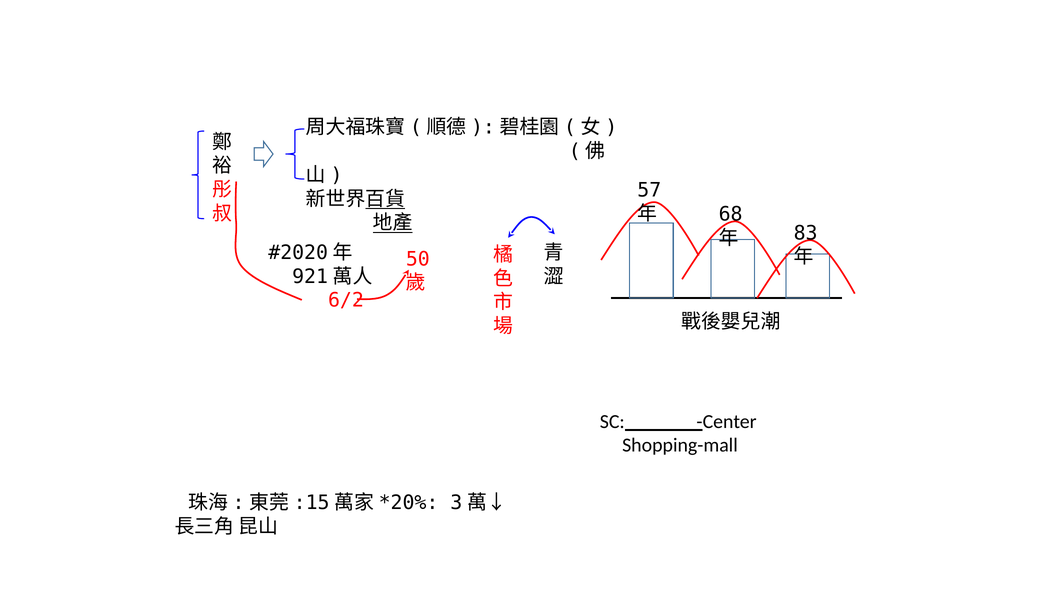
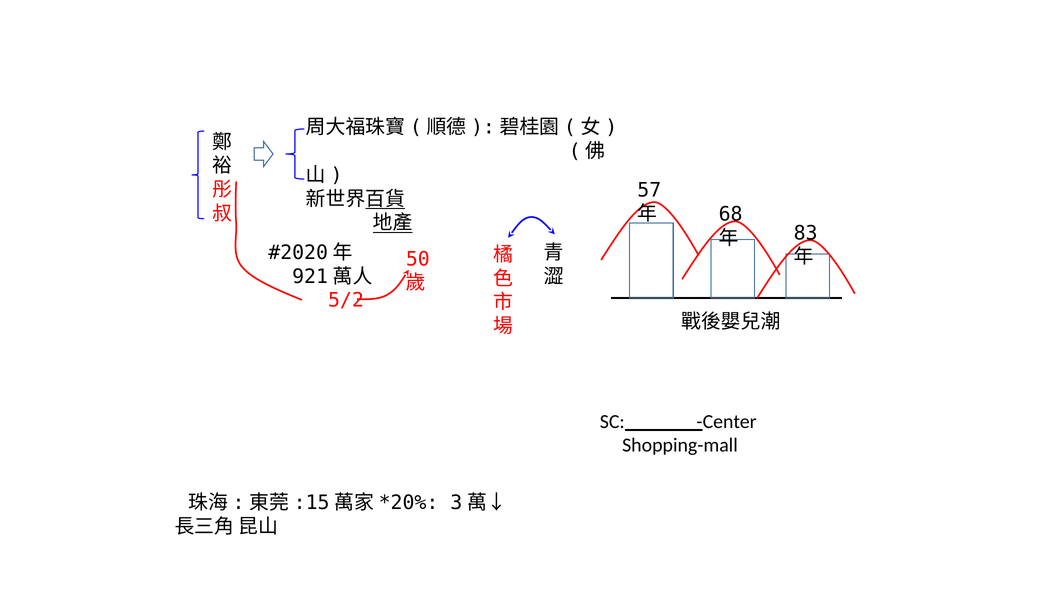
6/2: 6/2 -> 5/2 (346, 300)
